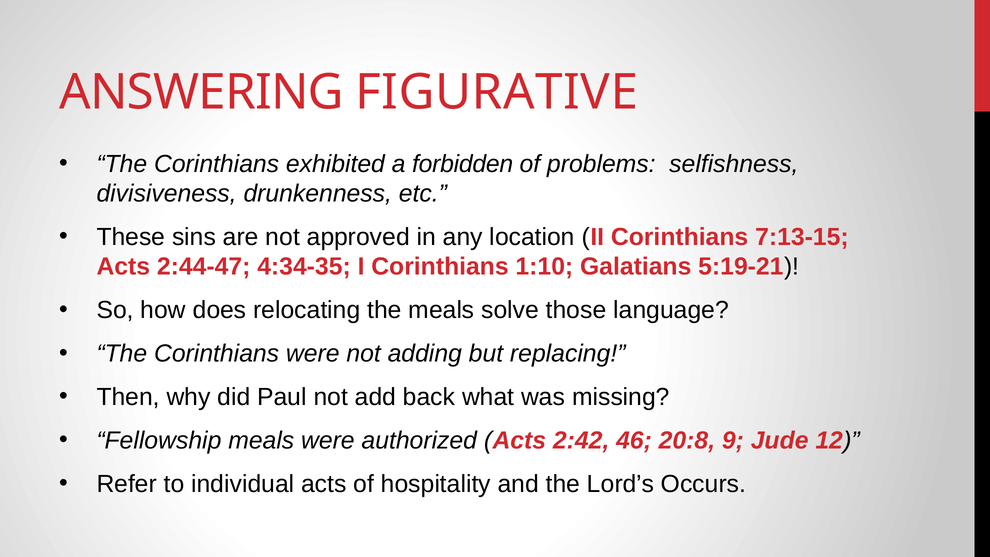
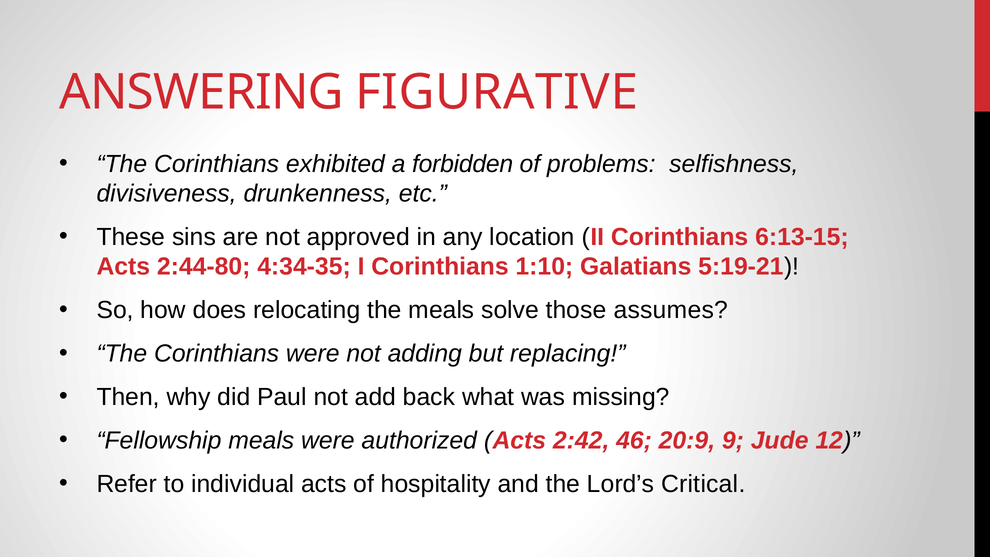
7:13-15: 7:13-15 -> 6:13-15 (802, 237)
2:44-47: 2:44-47 -> 2:44-80 (204, 267)
language: language -> assumes (671, 310)
20:8: 20:8 -> 20:9 (687, 441)
Occurs: Occurs -> Critical (703, 484)
